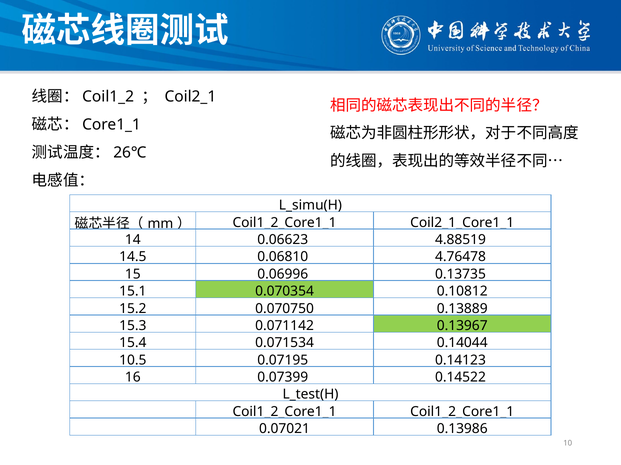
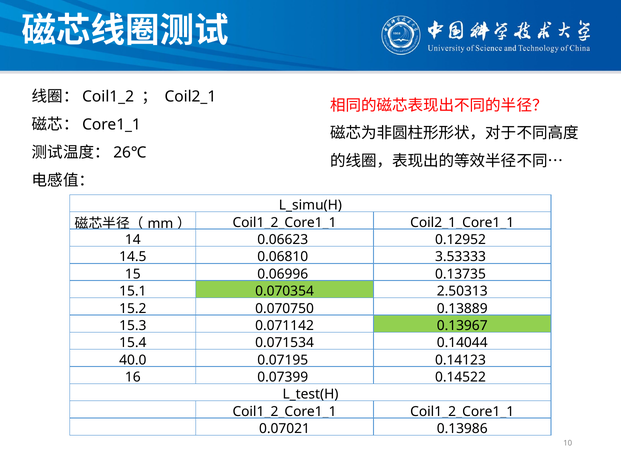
4.88519: 4.88519 -> 0.12952 (460, 240)
4.76478: 4.76478 -> 3.53333 (460, 257)
0.10812: 0.10812 -> 2.50313 (462, 292)
10.5: 10.5 -> 40.0 (133, 361)
